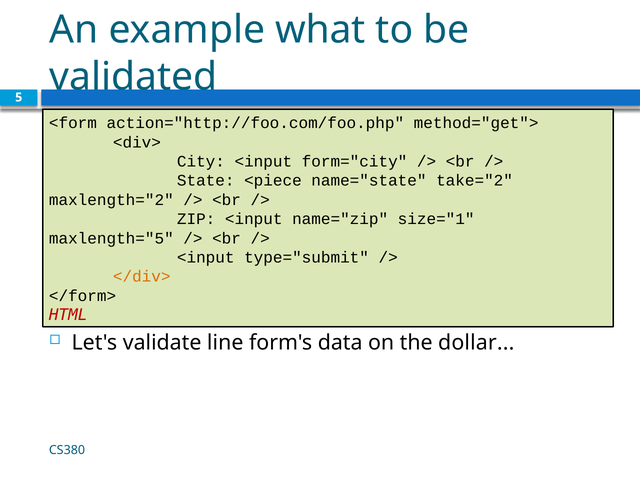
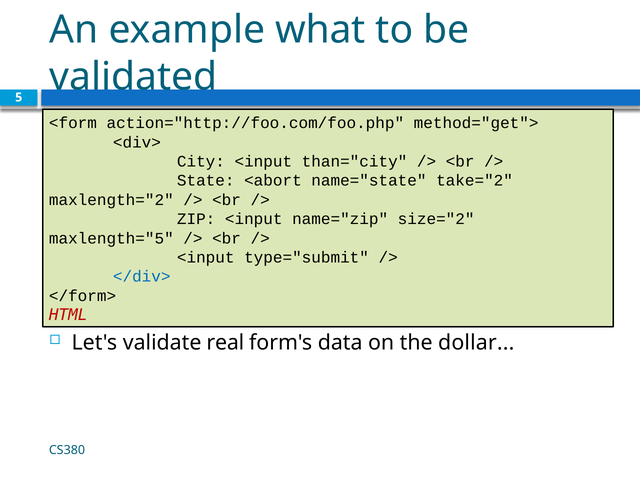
form="city: form="city -> than="city (355, 161)
<piece: <piece -> <abort (273, 181)
size="1: size="1 -> size="2 (436, 219)
</div> colour: orange -> blue (142, 277)
line: line -> real (225, 343)
